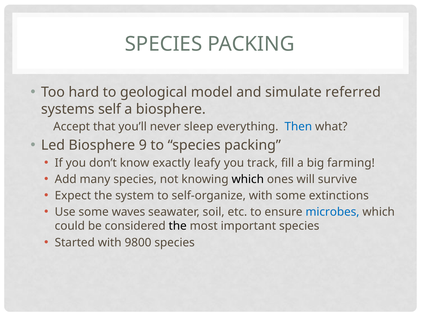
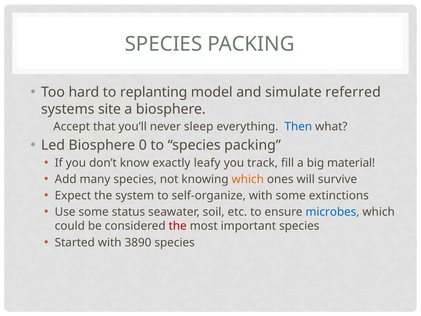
geological: geological -> replanting (154, 92)
self: self -> site (109, 109)
9: 9 -> 0 (143, 145)
farming: farming -> material (351, 163)
which colour: black -> orange (248, 179)
waves: waves -> status (128, 212)
the colour: black -> red (178, 226)
9800: 9800 -> 3890 (138, 242)
